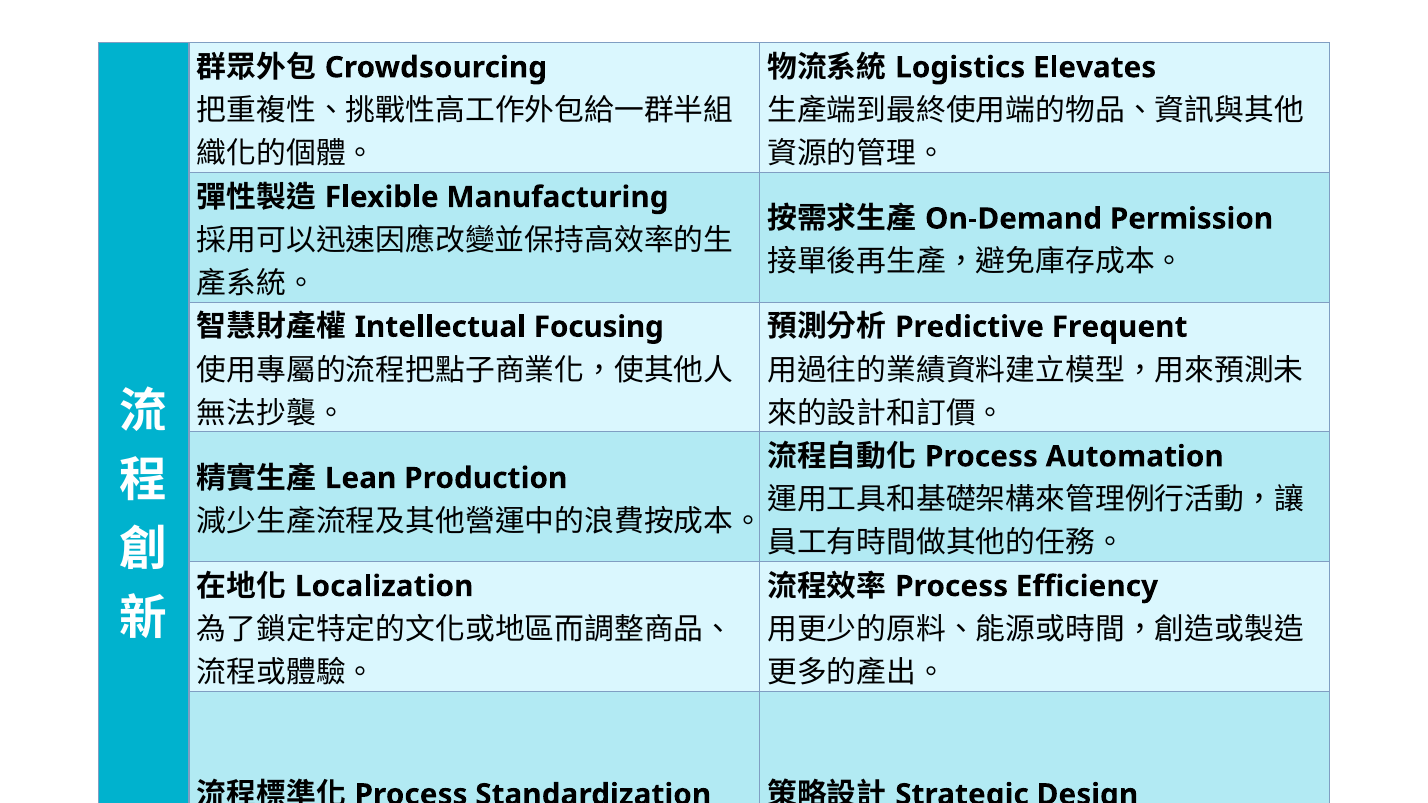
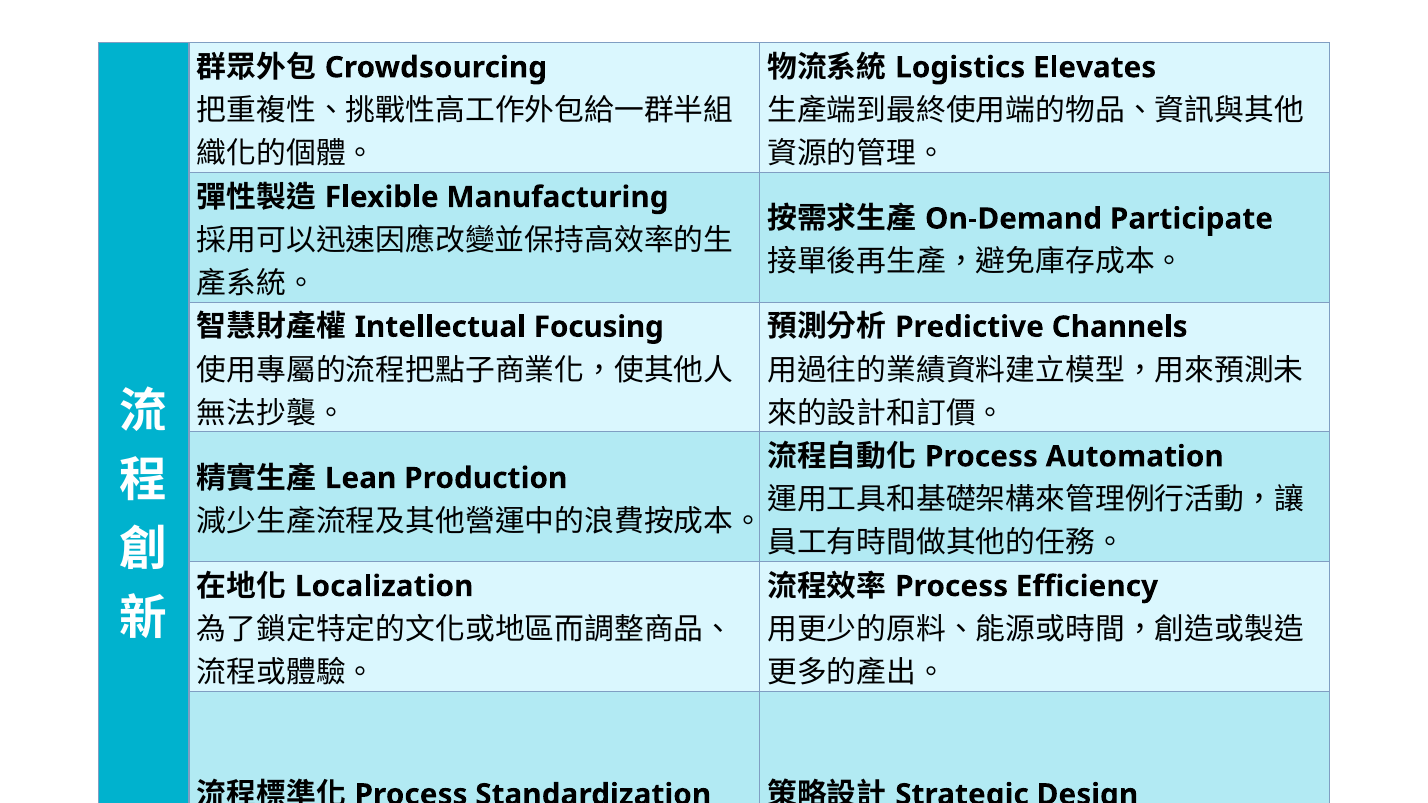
Permission: Permission -> Participate (1191, 219)
Frequent: Frequent -> Channels (1120, 327)
